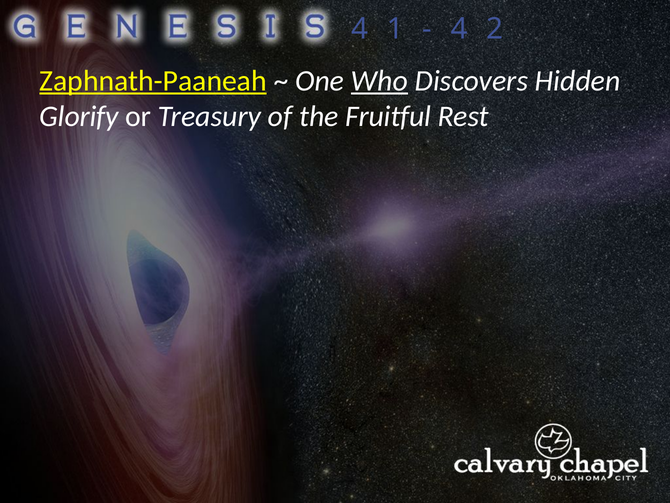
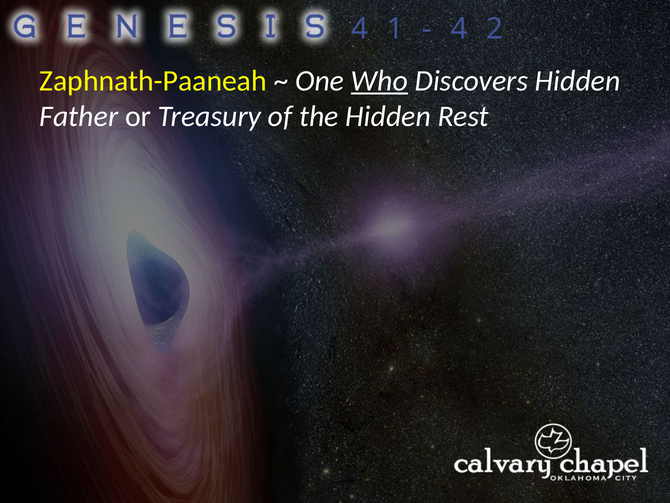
Zaphnath-Paaneah underline: present -> none (153, 81)
Glorify: Glorify -> Father (79, 116)
the Fruitful: Fruitful -> Hidden (388, 116)
